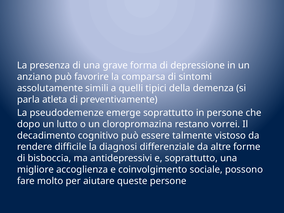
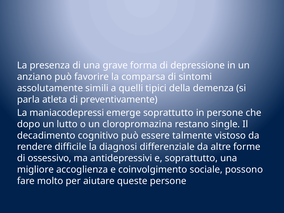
pseudodemenze: pseudodemenze -> maniacodepressi (67, 113)
vorrei: vorrei -> single (226, 124)
bisboccia: bisboccia -> ossessivo (50, 158)
